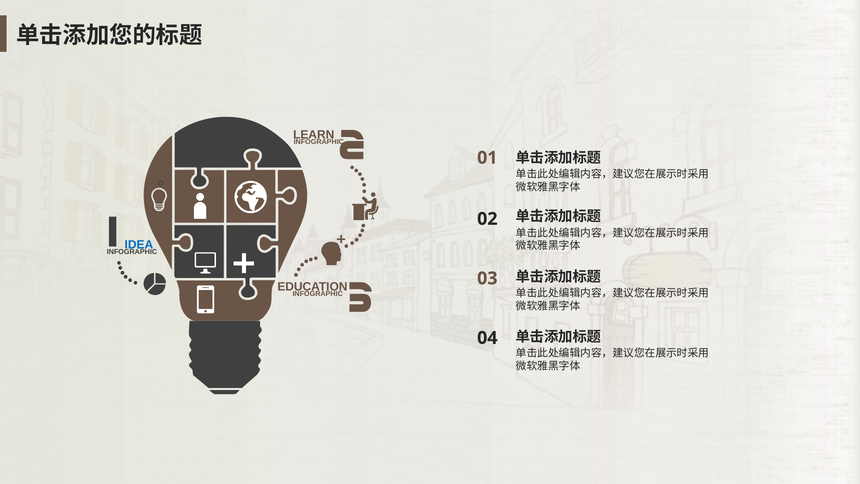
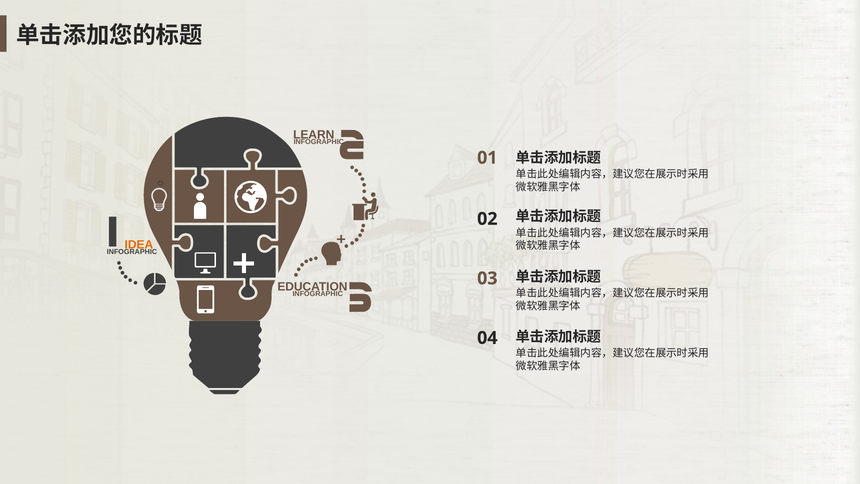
IDEA colour: blue -> orange (139, 245)
